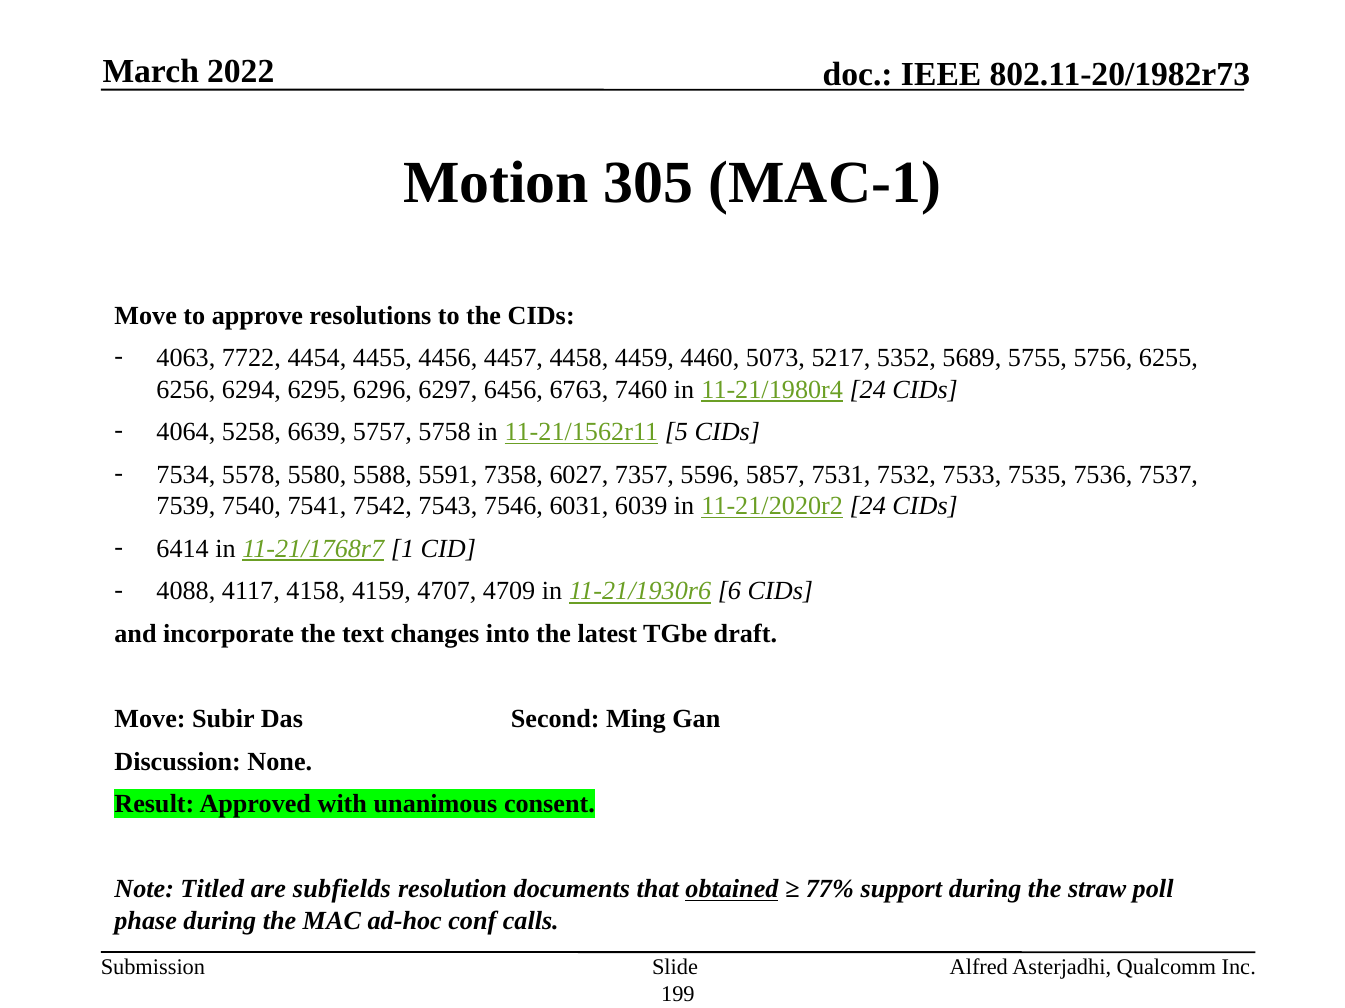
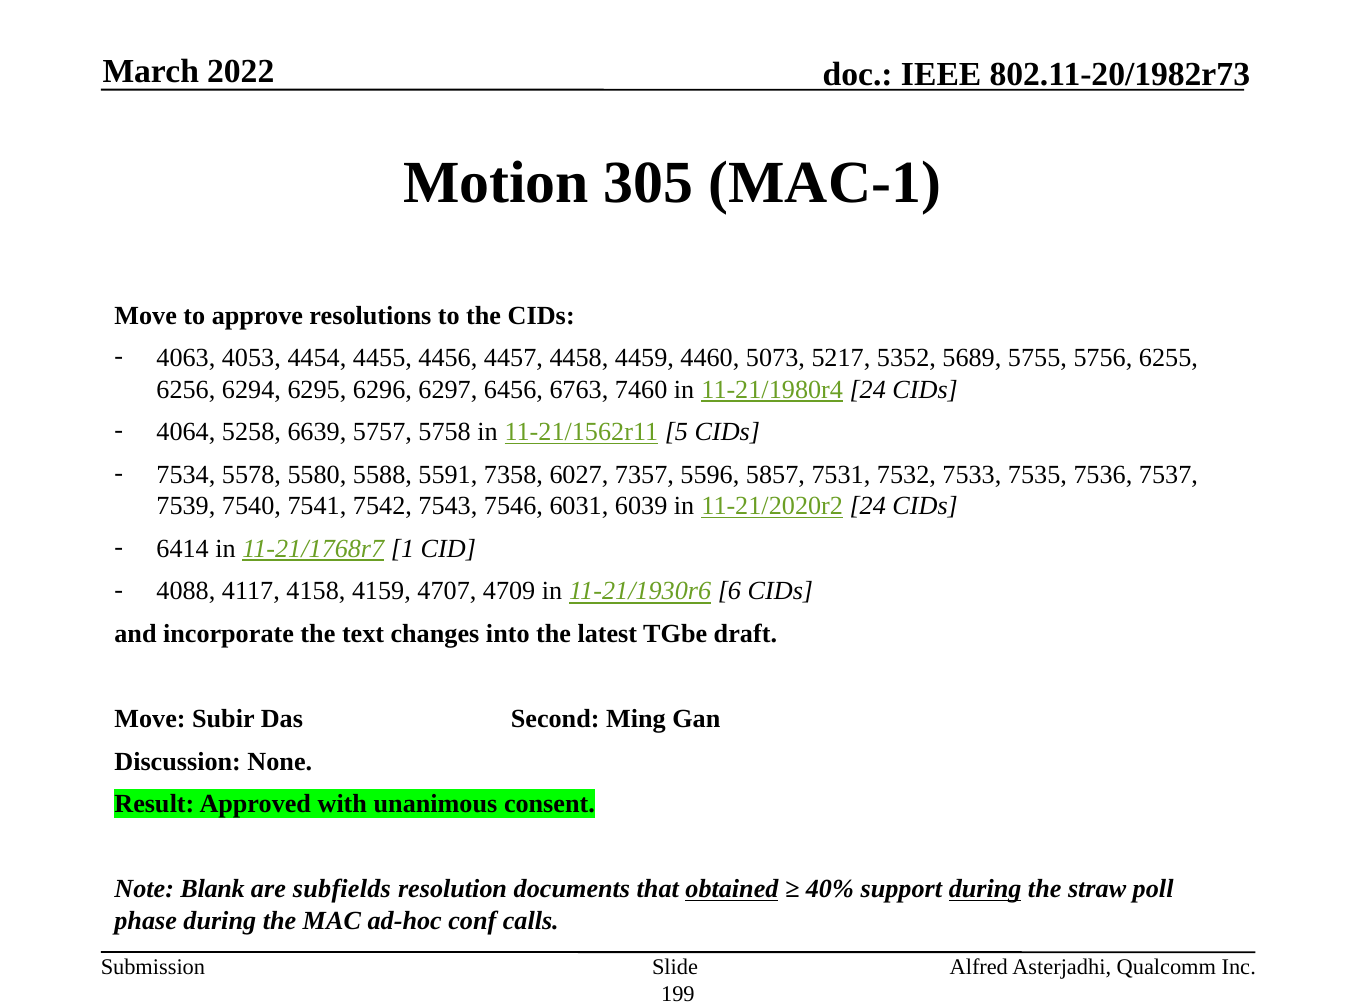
7722: 7722 -> 4053 (251, 358)
Titled: Titled -> Blank (213, 890)
77%: 77% -> 40% (830, 890)
during underline: none -> present (985, 890)
